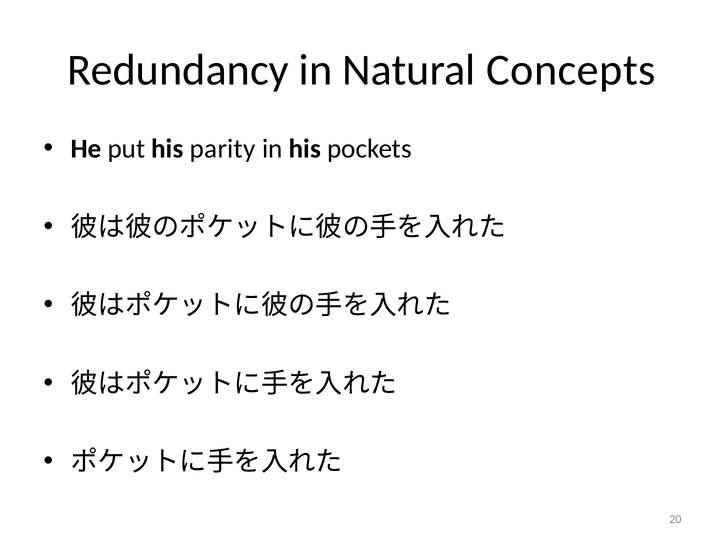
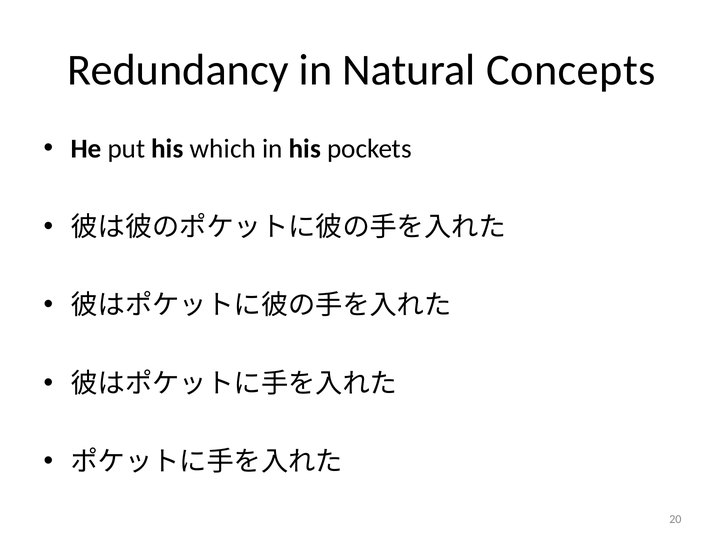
parity: parity -> which (223, 149)
